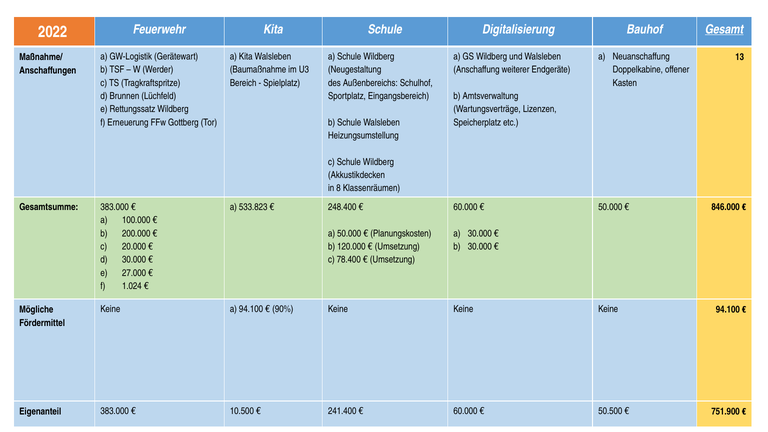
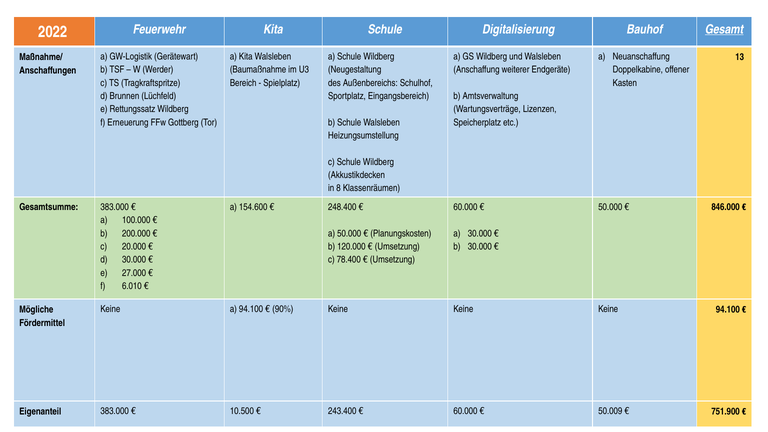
533.823: 533.823 -> 154.600 (253, 207)
1.024: 1.024 -> 6.010 (132, 286)
241.400: 241.400 -> 243.400 (342, 411)
50.500: 50.500 -> 50.009 (610, 411)
